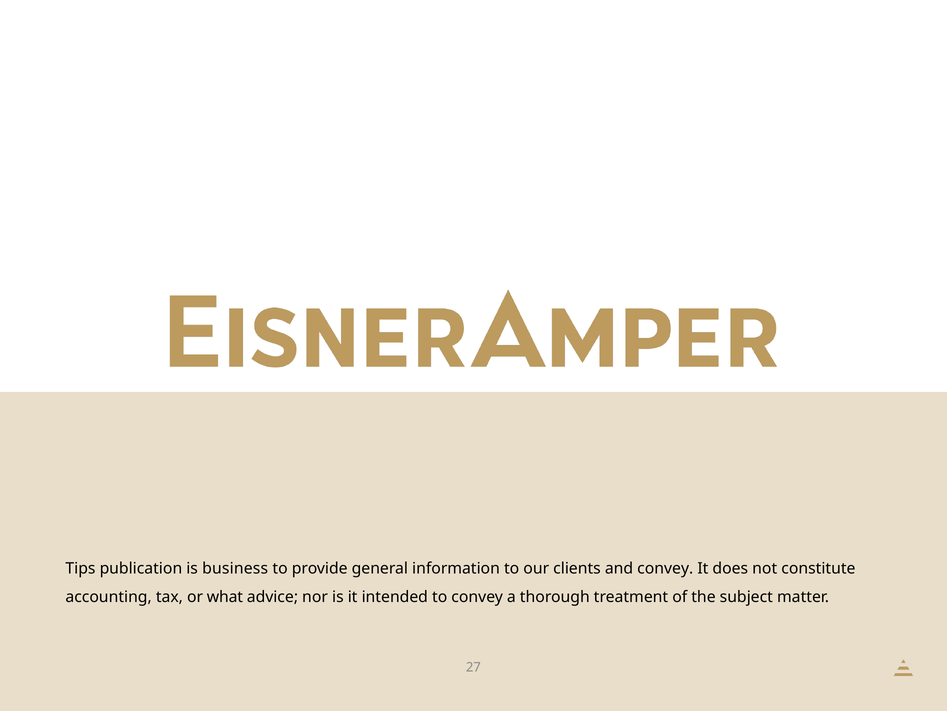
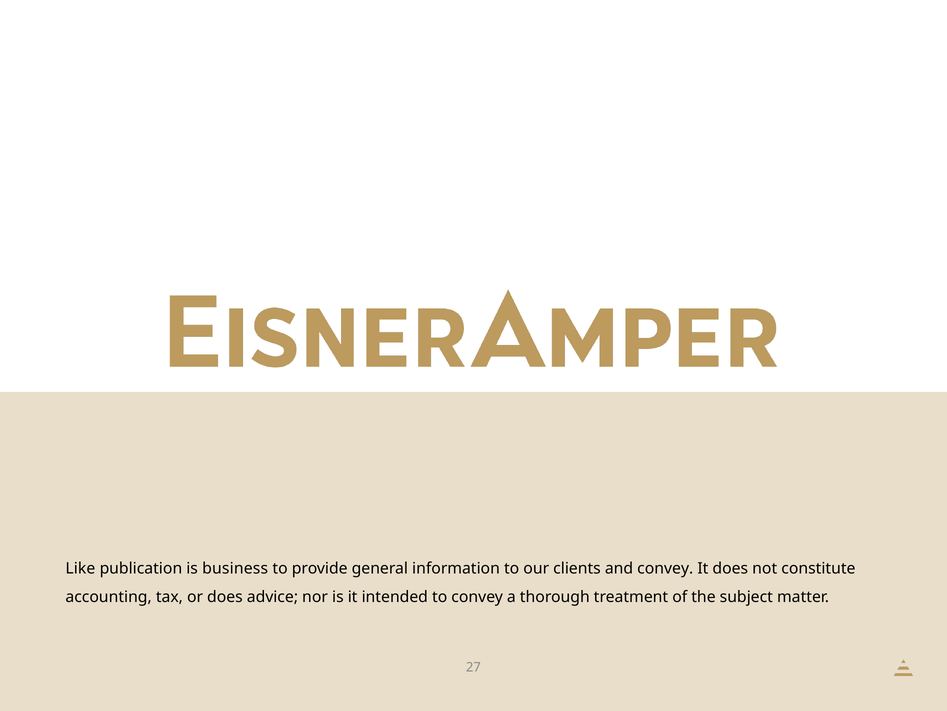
Tips: Tips -> Like (80, 568)
or what: what -> does (225, 597)
